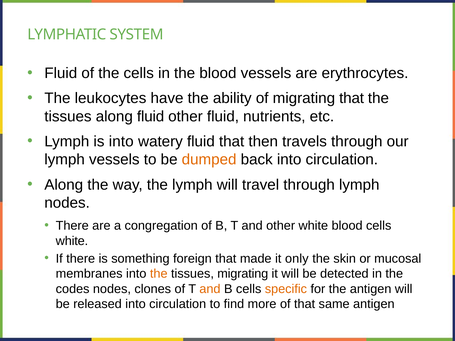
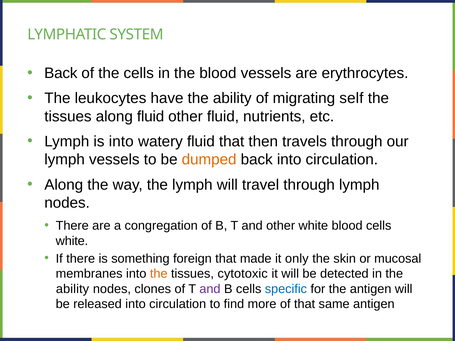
Fluid: Fluid -> Back (61, 73)
migrating that: that -> self (351, 98)
tissues migrating: migrating -> cytotoxic (243, 274)
codes: codes -> ability (73, 289)
and colour: orange -> purple (210, 289)
specific colour: orange -> blue (286, 289)
